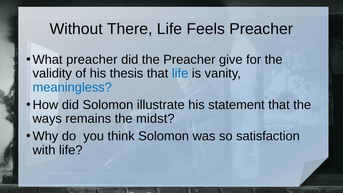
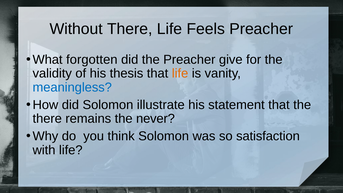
What preacher: preacher -> forgotten (92, 60)
life colour: blue -> orange (180, 73)
ways: ways -> there (47, 119)
midst: midst -> never (155, 119)
